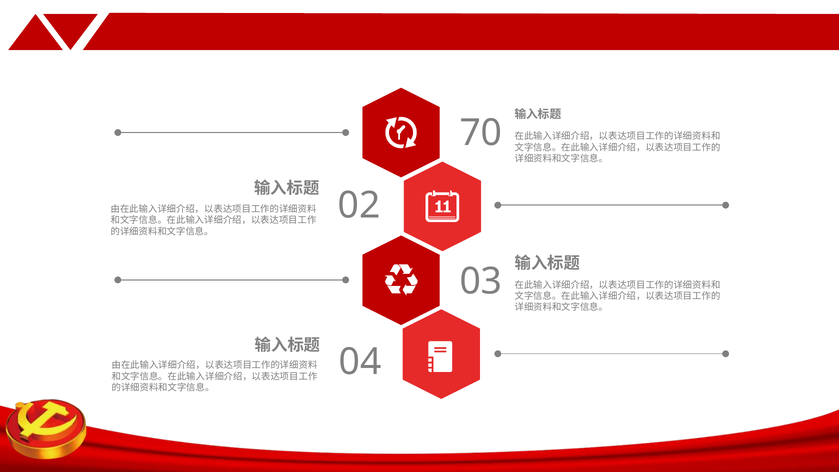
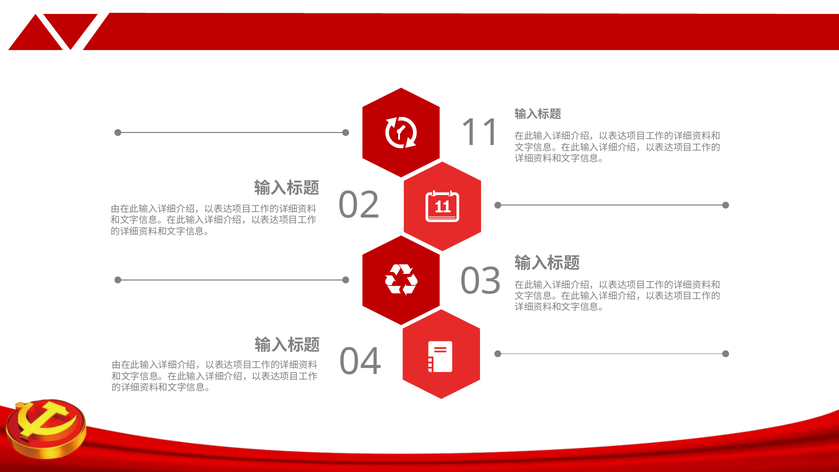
70: 70 -> 11 (481, 133)
